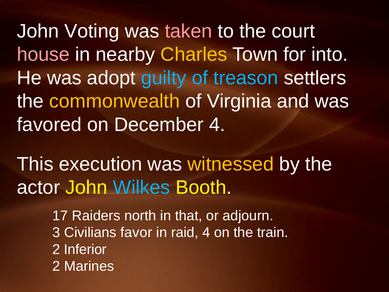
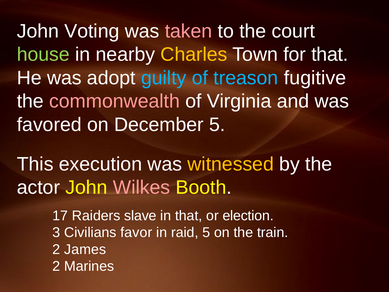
house colour: pink -> light green (43, 54)
for into: into -> that (330, 54)
settlers: settlers -> fugitive (315, 78)
commonwealth colour: yellow -> pink (115, 101)
December 4: 4 -> 5 (217, 124)
Wilkes colour: light blue -> pink (142, 187)
north: north -> slave (140, 216)
adjourn: adjourn -> election (248, 216)
raid 4: 4 -> 5 (206, 232)
Inferior: Inferior -> James (85, 249)
